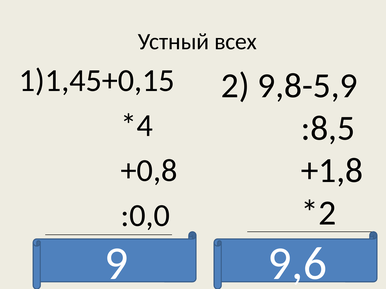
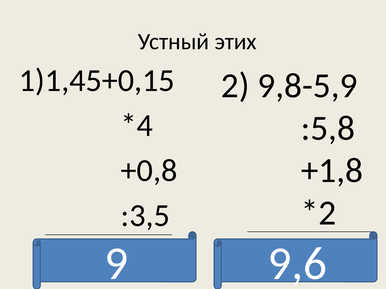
всех: всех -> этих (236, 42)
:8,5: :8,5 -> :5,8 (328, 128)
:0,0: :0,0 -> :3,5 (145, 216)
